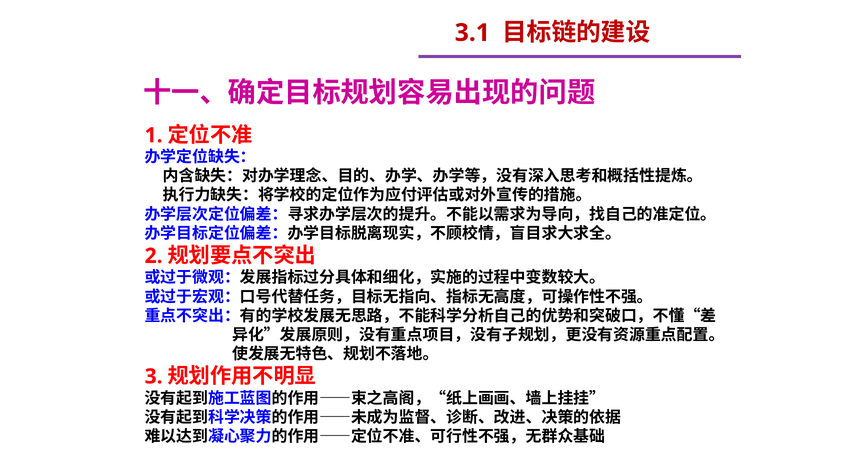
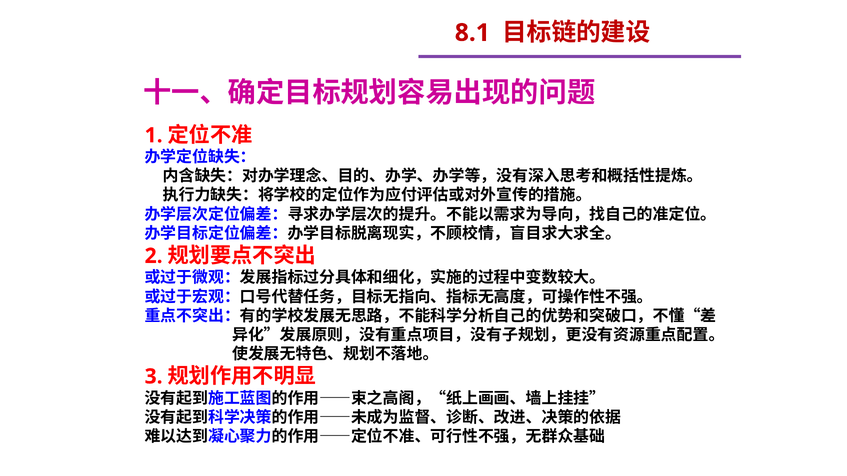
3.1: 3.1 -> 8.1 (472, 33)
